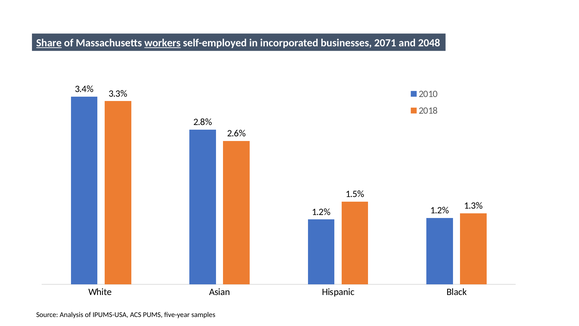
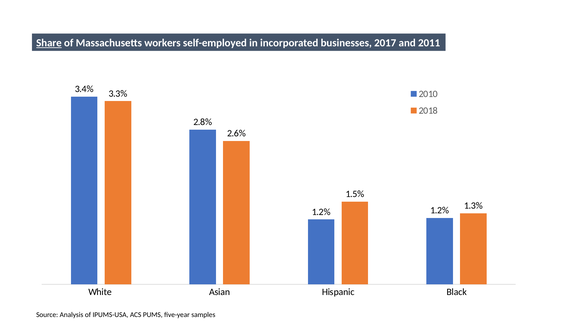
workers underline: present -> none (162, 43)
2071: 2071 -> 2017 (385, 43)
2048: 2048 -> 2011 (429, 43)
